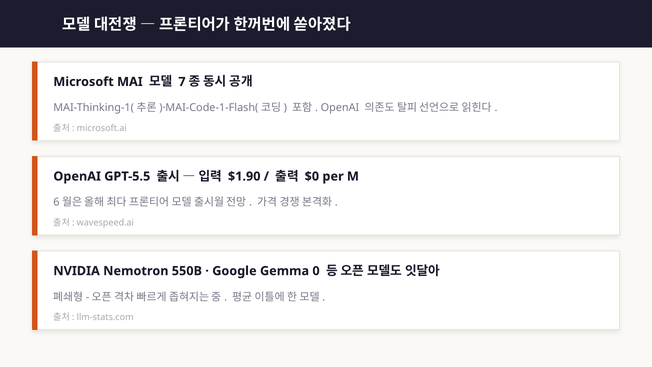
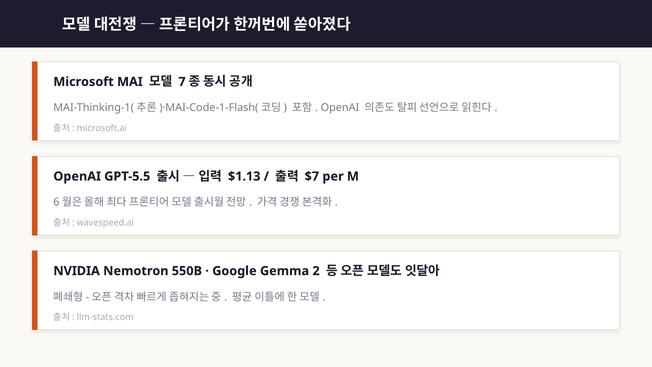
$1.90: $1.90 -> $1.13 (244, 176)
$0: $0 -> $7 (312, 176)
0: 0 -> 2 (316, 271)
